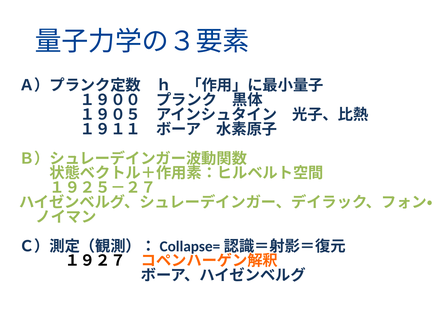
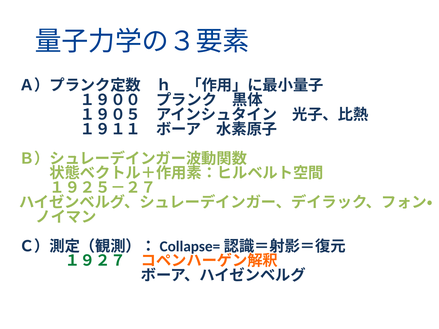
１９２７ colour: black -> green (95, 261)
